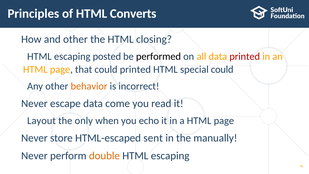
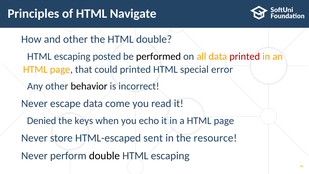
Converts: Converts -> Navigate (133, 14)
HTML closing: closing -> double (154, 39)
special could: could -> error (222, 69)
behavior colour: orange -> black (89, 86)
Layout: Layout -> Denied (42, 121)
only: only -> keys (84, 121)
manually: manually -> resource (215, 138)
double colour: orange -> black (104, 156)
